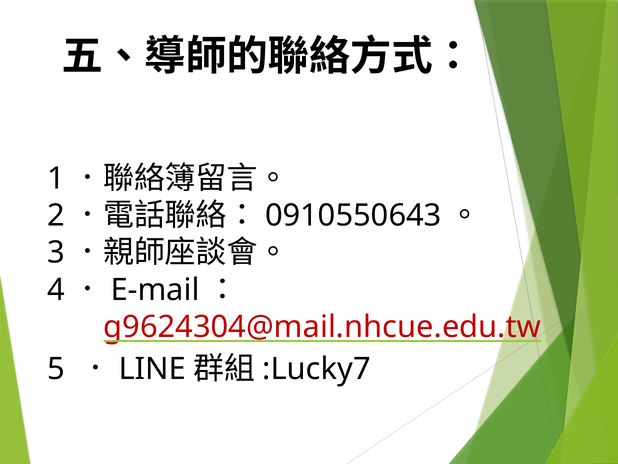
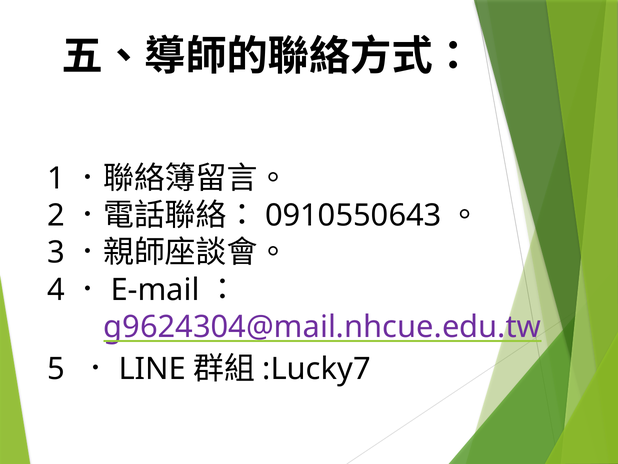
g9624304@mail.nhcue.edu.tw colour: red -> purple (322, 327)
